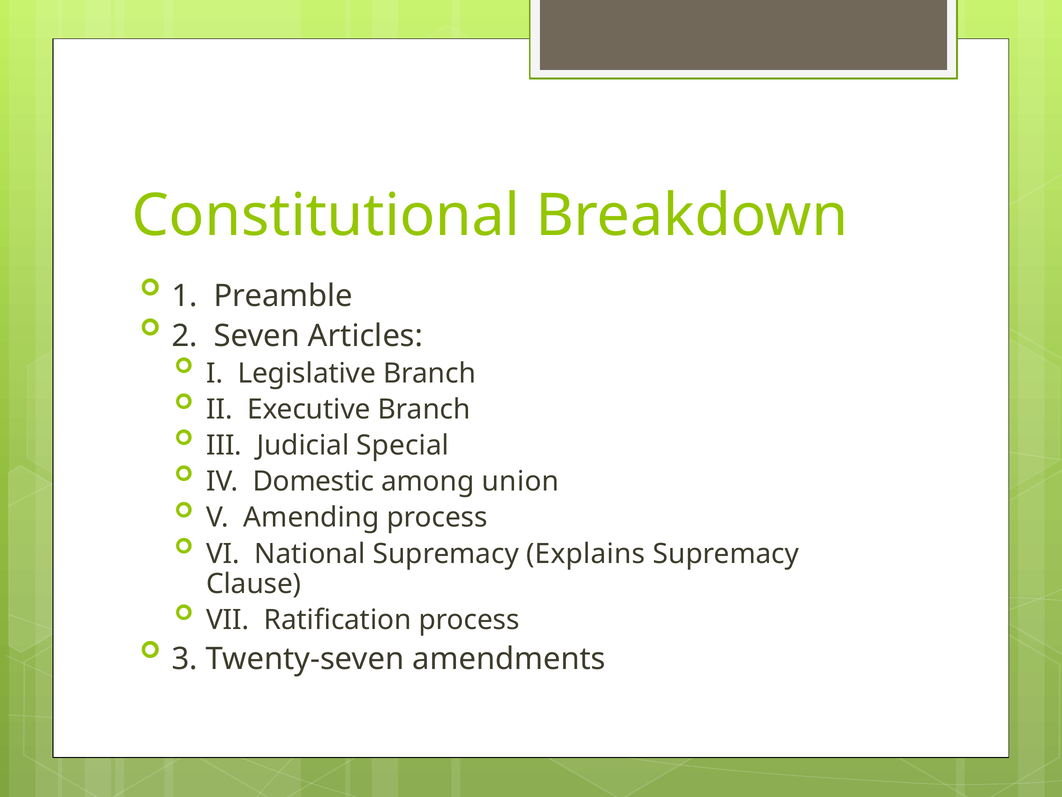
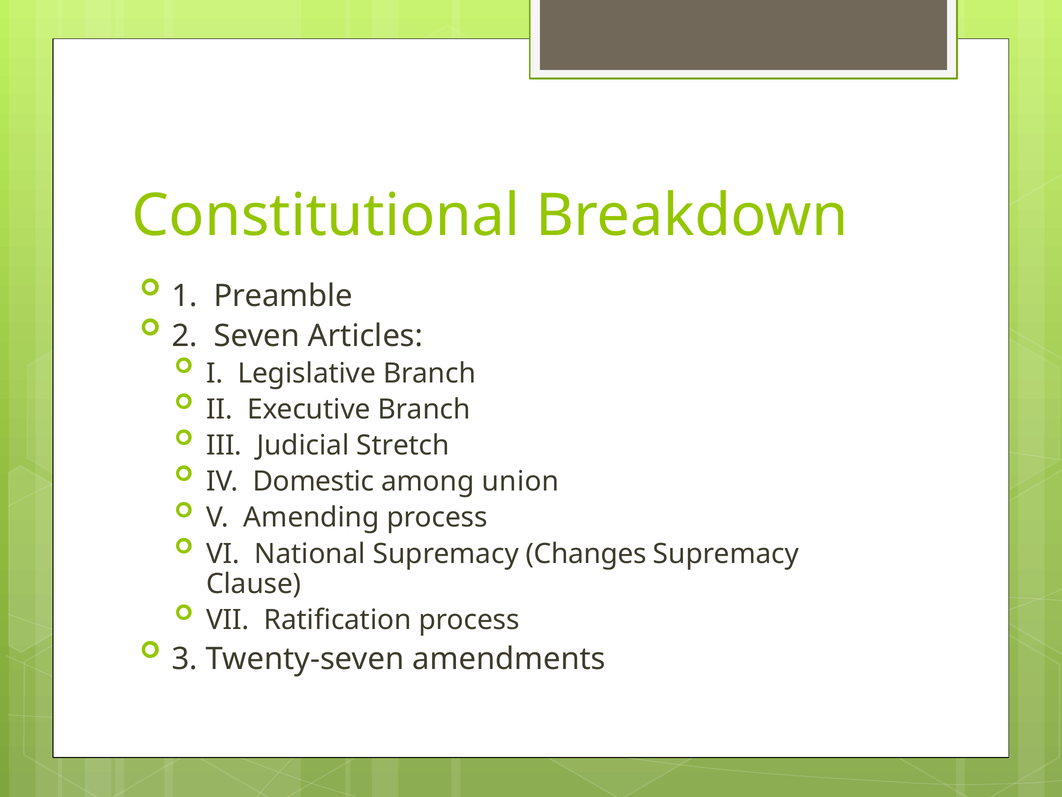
Special: Special -> Stretch (403, 445)
Explains: Explains -> Changes (586, 553)
